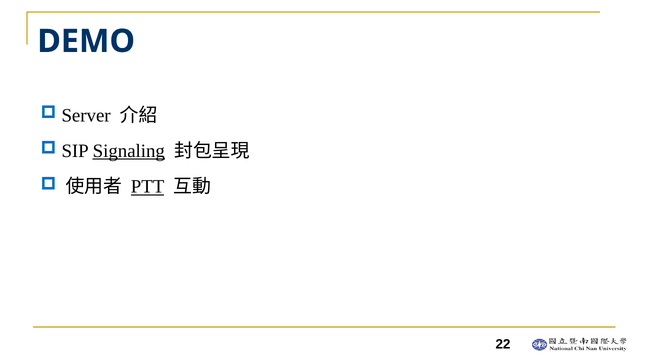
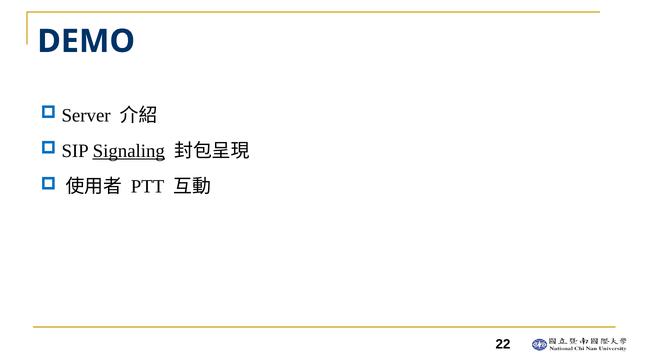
PTT underline: present -> none (148, 187)
